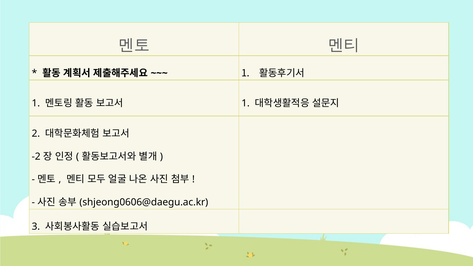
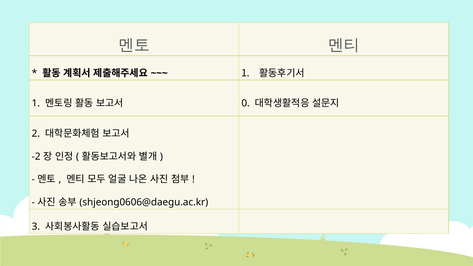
1: 1 -> 0 (246, 103)
